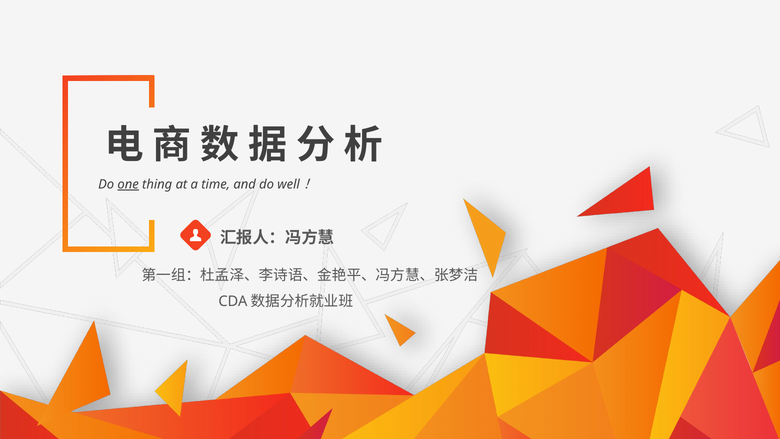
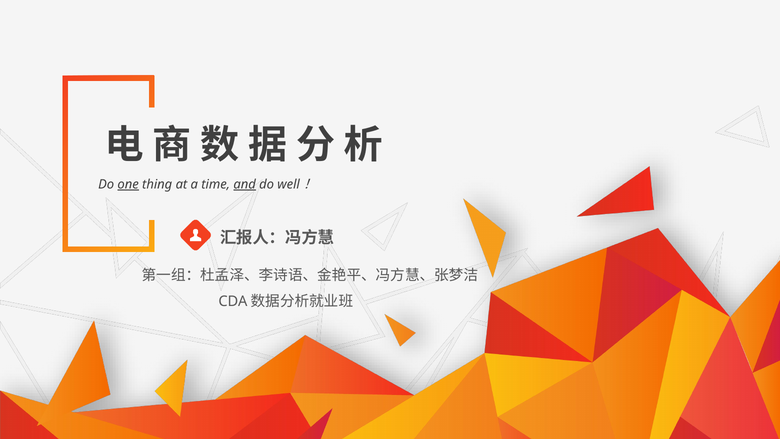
and underline: none -> present (245, 184)
